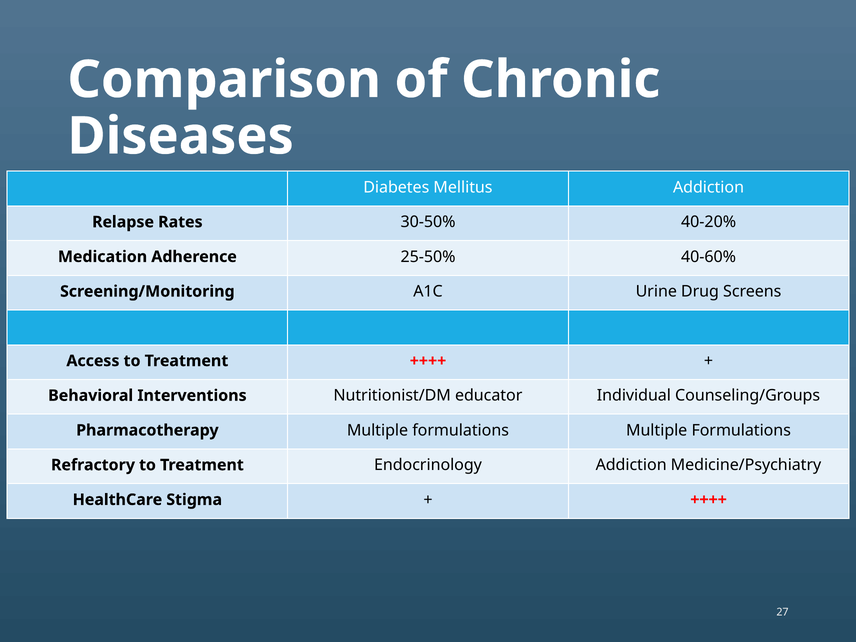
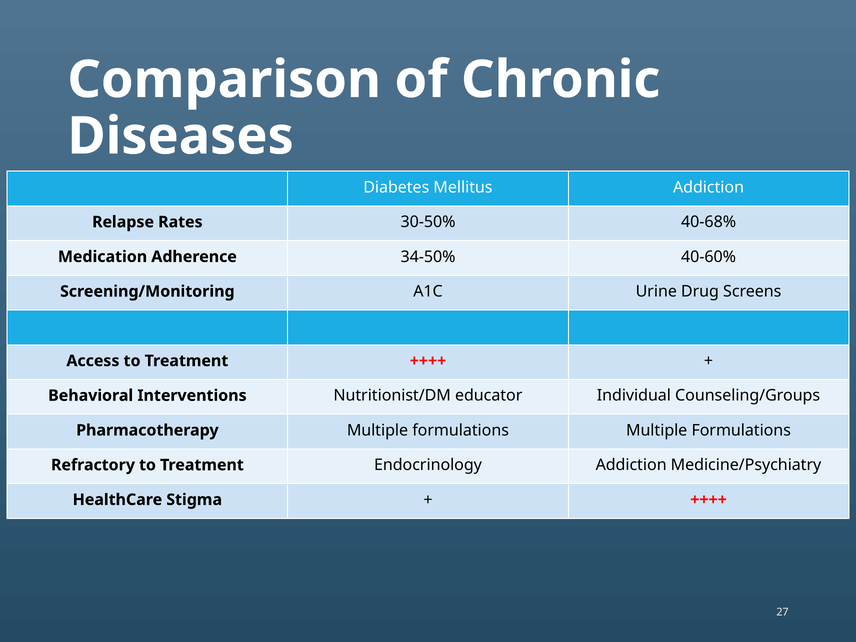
40-20%: 40-20% -> 40-68% (709, 222)
25-50%: 25-50% -> 34-50% (428, 257)
